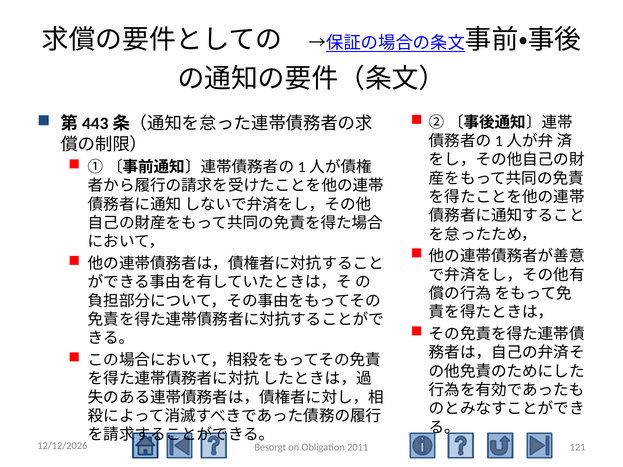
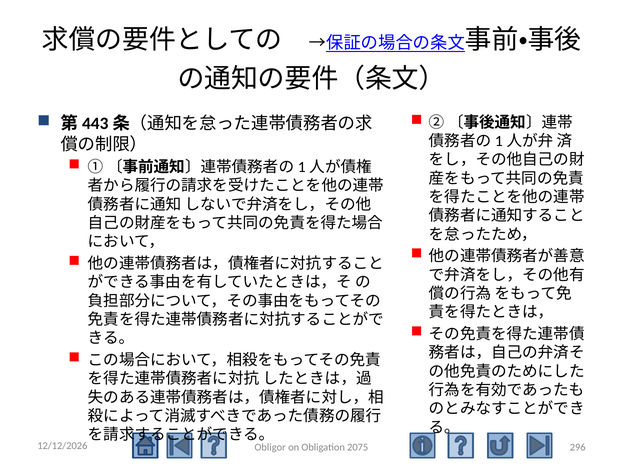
121: 121 -> 296 (578, 447)
Besorgt: Besorgt -> Obligor (270, 448)
2011: 2011 -> 2075 (358, 448)
